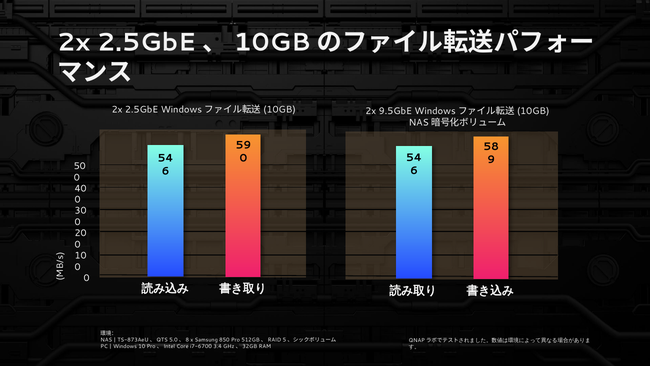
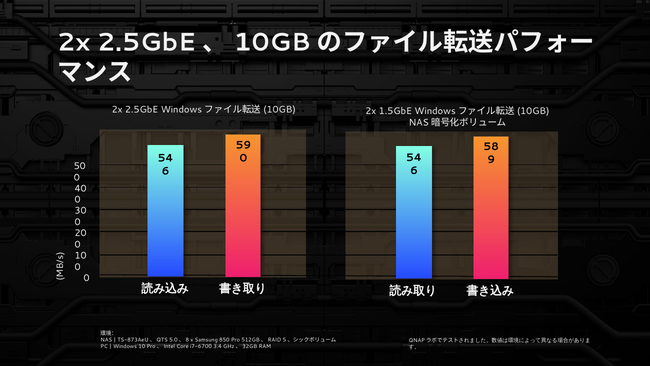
9.5GbE: 9.5GbE -> 1.5GbE (395, 111)
